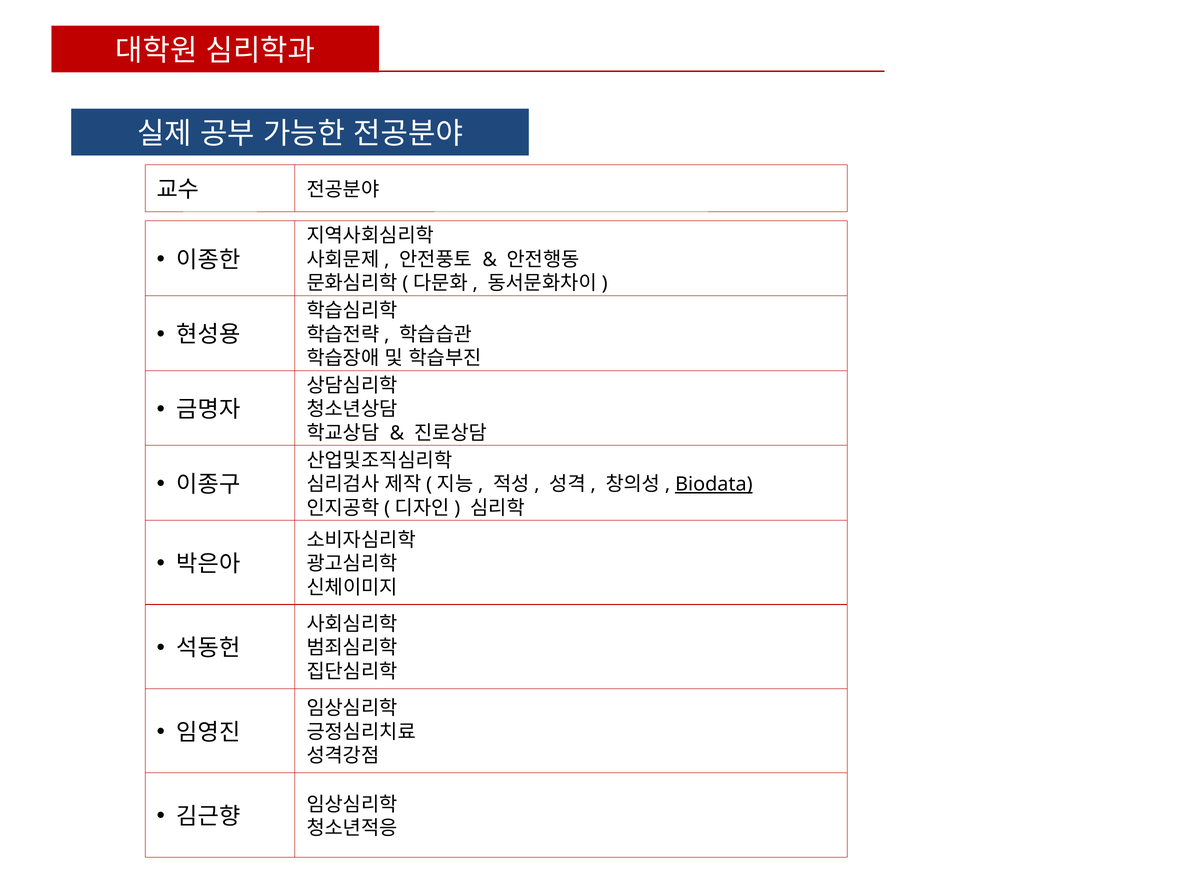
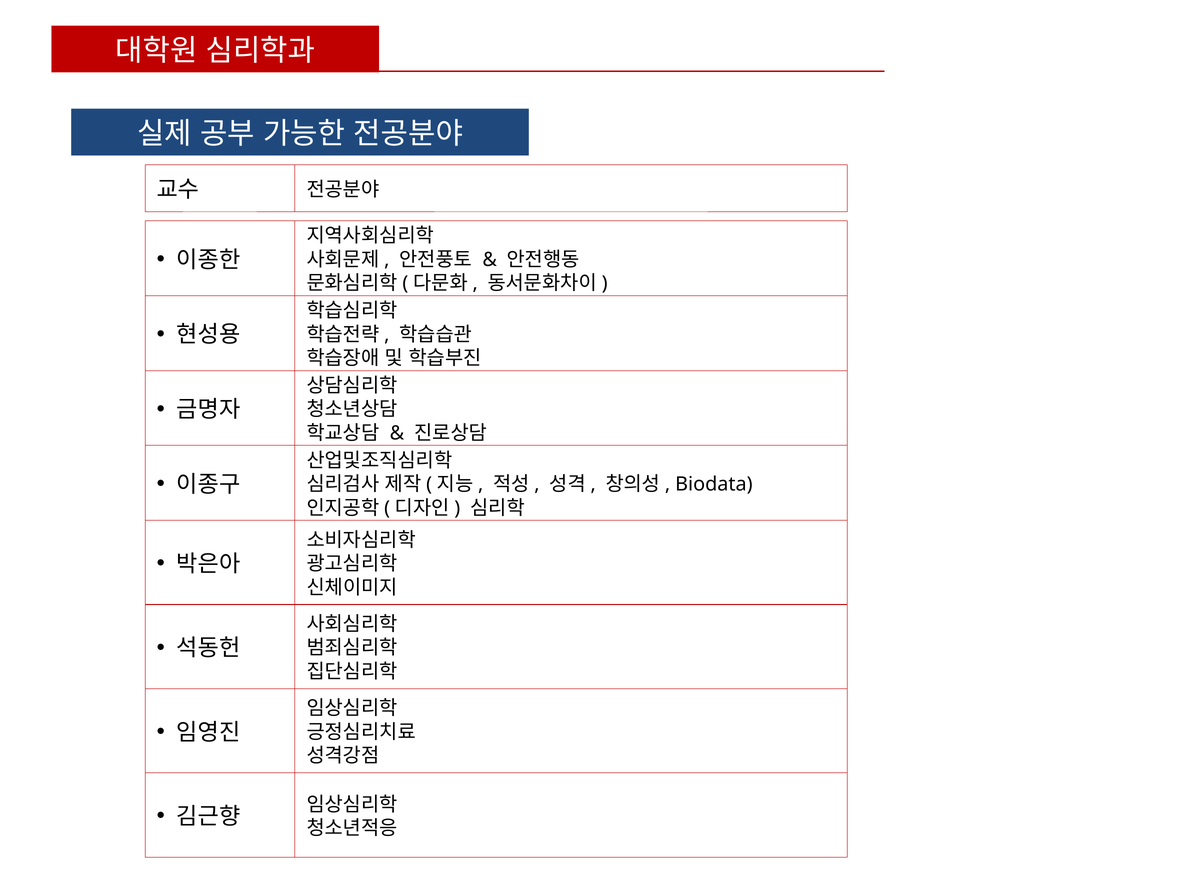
Biodata underline: present -> none (714, 485)
